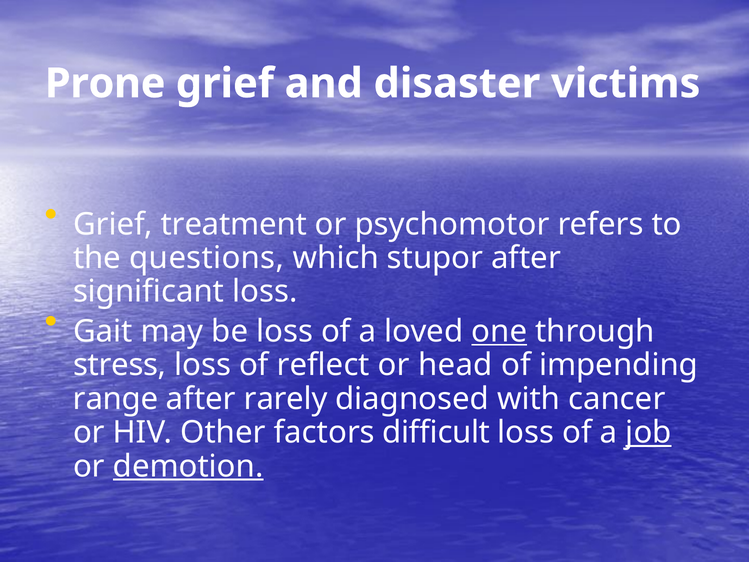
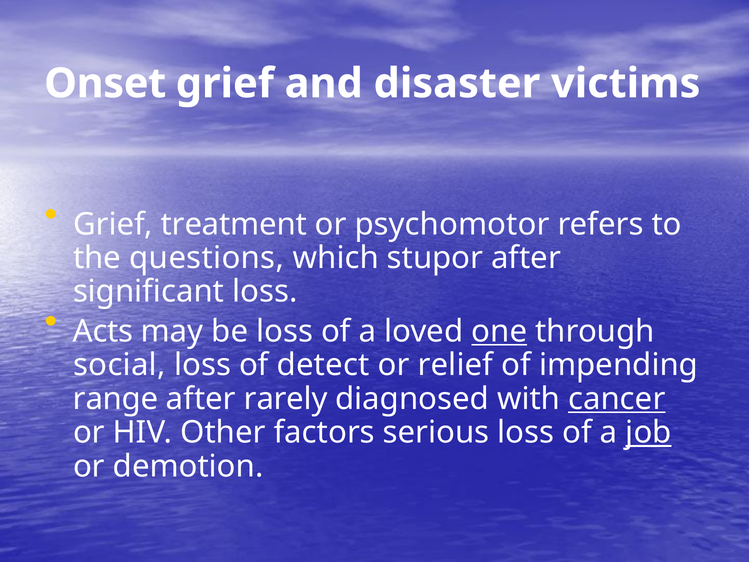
Prone: Prone -> Onset (105, 83)
Gait: Gait -> Acts (103, 331)
stress: stress -> social (119, 365)
reflect: reflect -> detect (323, 365)
head: head -> relief (455, 365)
cancer underline: none -> present (617, 399)
difficult: difficult -> serious (436, 432)
demotion underline: present -> none (188, 466)
